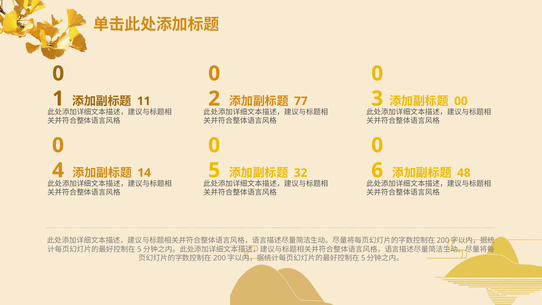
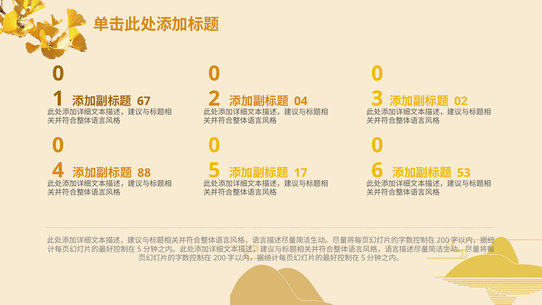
00: 00 -> 02 (461, 101)
11: 11 -> 67 (144, 101)
77: 77 -> 04 (301, 101)
32: 32 -> 17 (301, 173)
48: 48 -> 53 (464, 173)
14: 14 -> 88 (144, 173)
